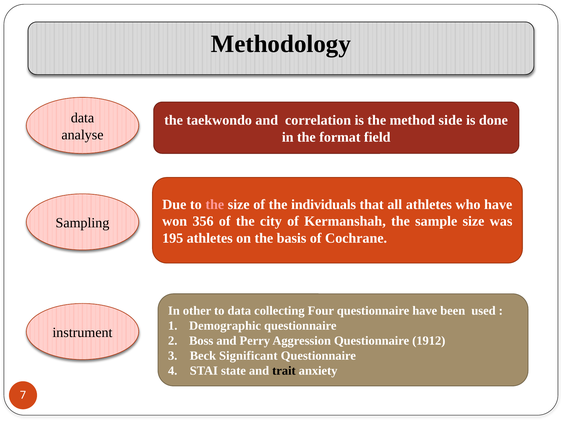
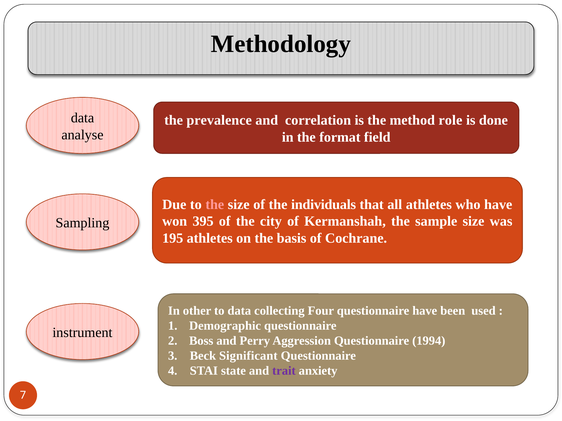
taekwondo: taekwondo -> prevalence (219, 120)
side: side -> role (450, 120)
356: 356 -> 395 (203, 221)
1912: 1912 -> 1994 (429, 341)
trait colour: black -> purple (284, 371)
